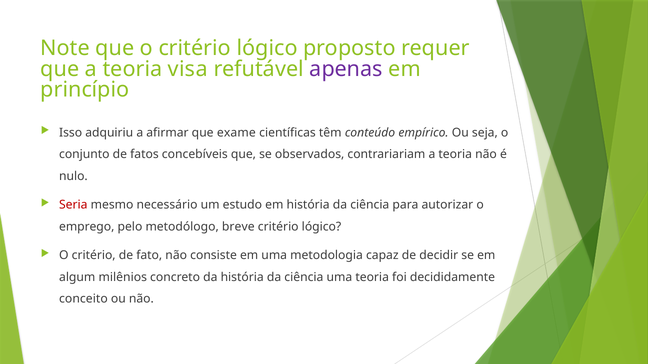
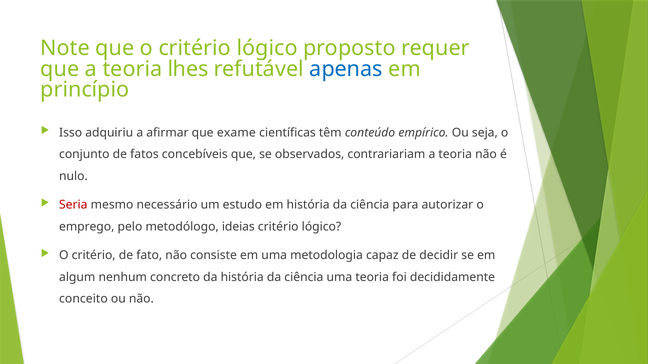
visa: visa -> lhes (188, 69)
apenas colour: purple -> blue (346, 69)
breve: breve -> ideias (238, 227)
milênios: milênios -> nenhum (123, 277)
